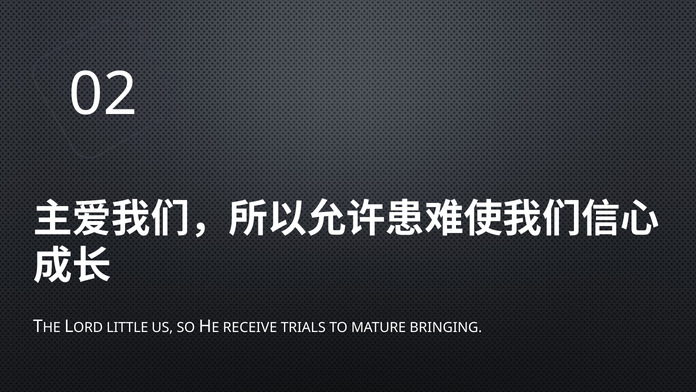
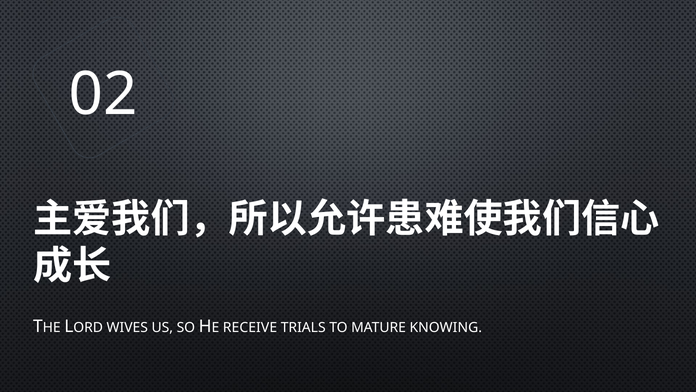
LITTLE: LITTLE -> WIVES (127, 327)
BRINGING: BRINGING -> KNOWING (446, 327)
